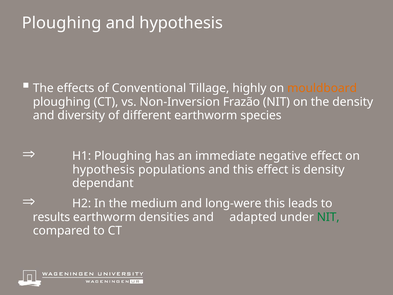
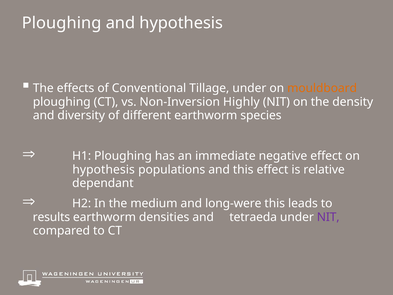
Tillage highly: highly -> under (249, 88)
Frazão: Frazão -> Highly (241, 102)
is density: density -> relative (324, 169)
adapted: adapted -> tetraeda (253, 217)
NIT colour: green -> purple (328, 217)
